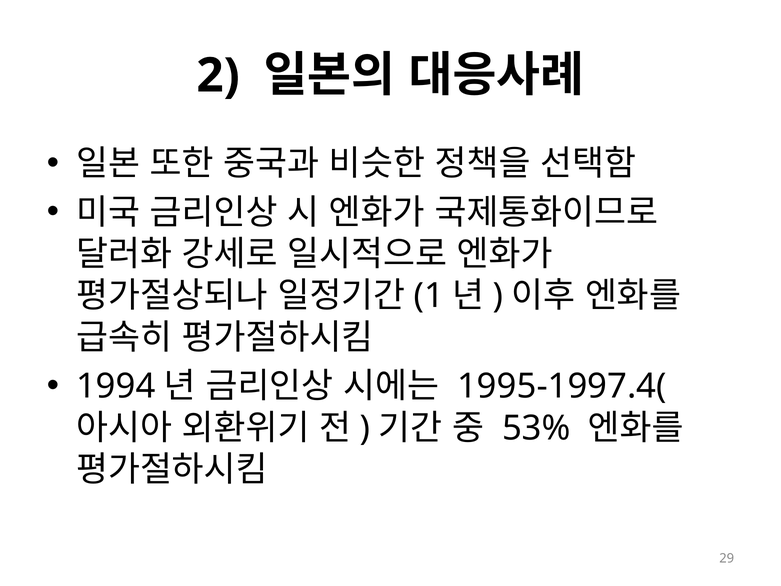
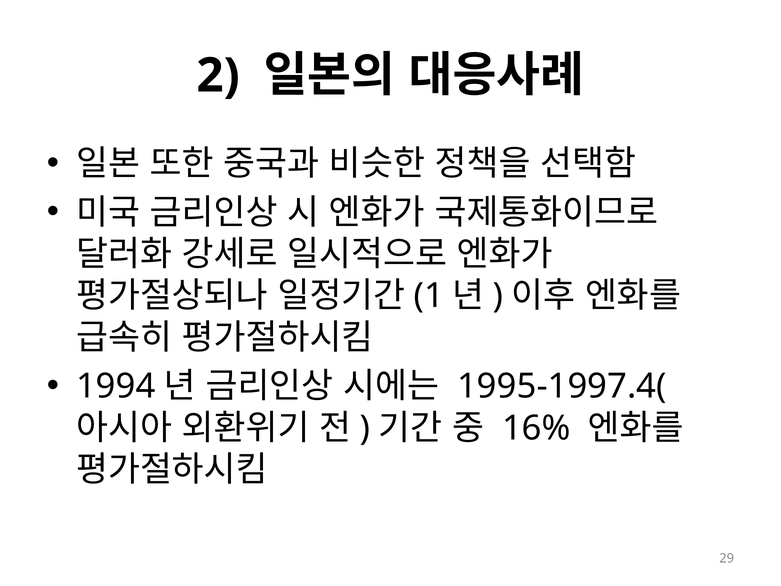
53%: 53% -> 16% (536, 428)
